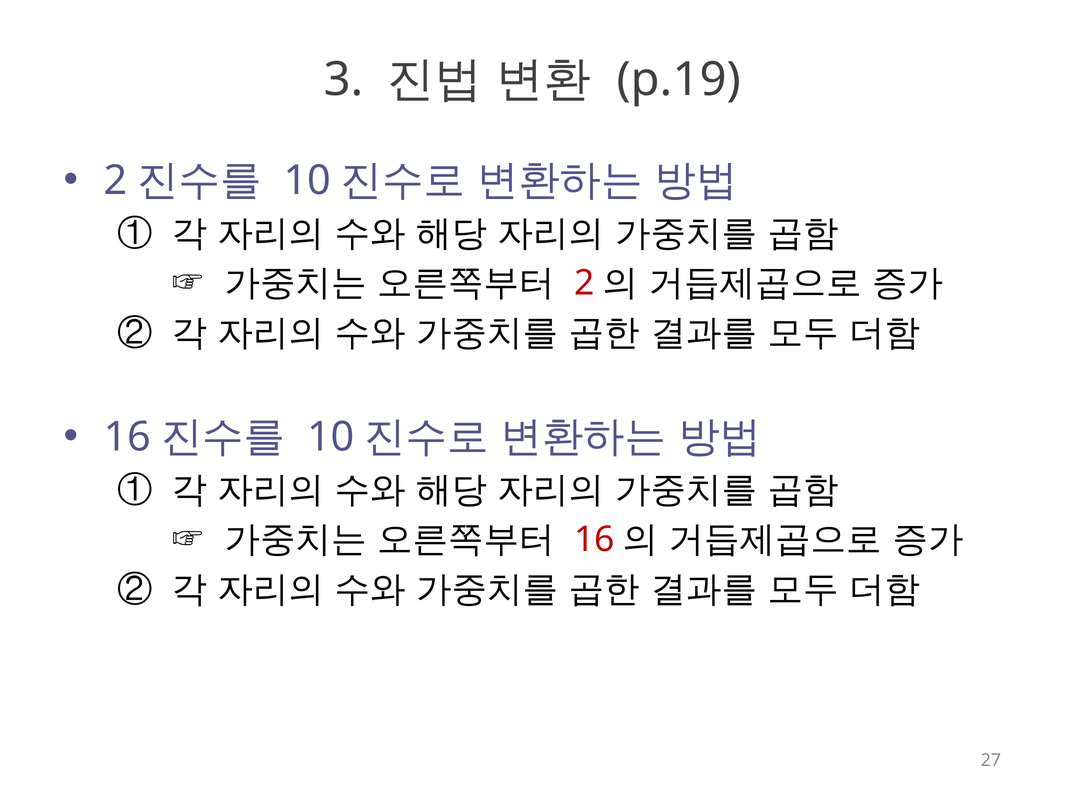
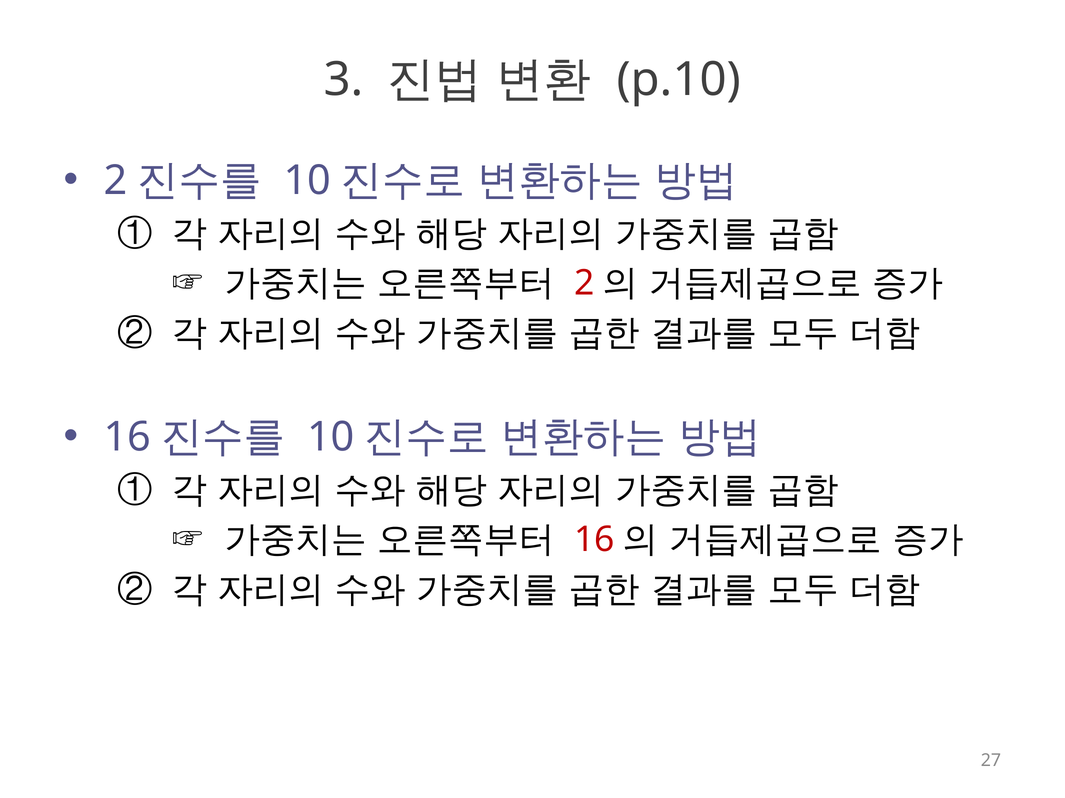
p.19: p.19 -> p.10 (679, 80)
